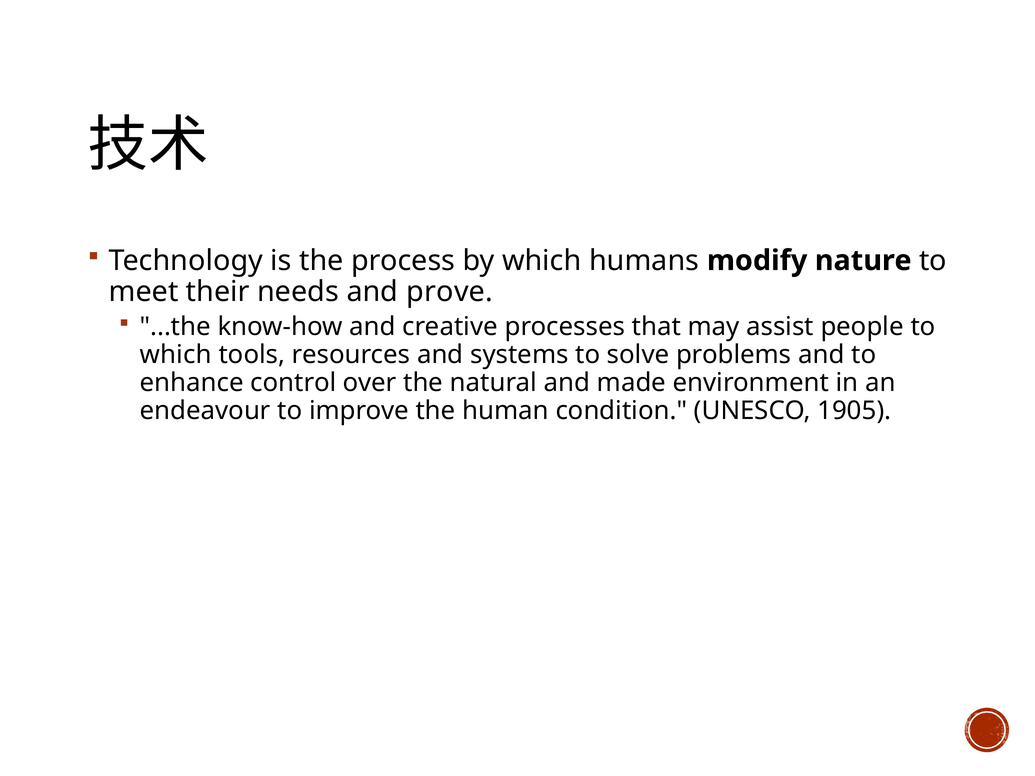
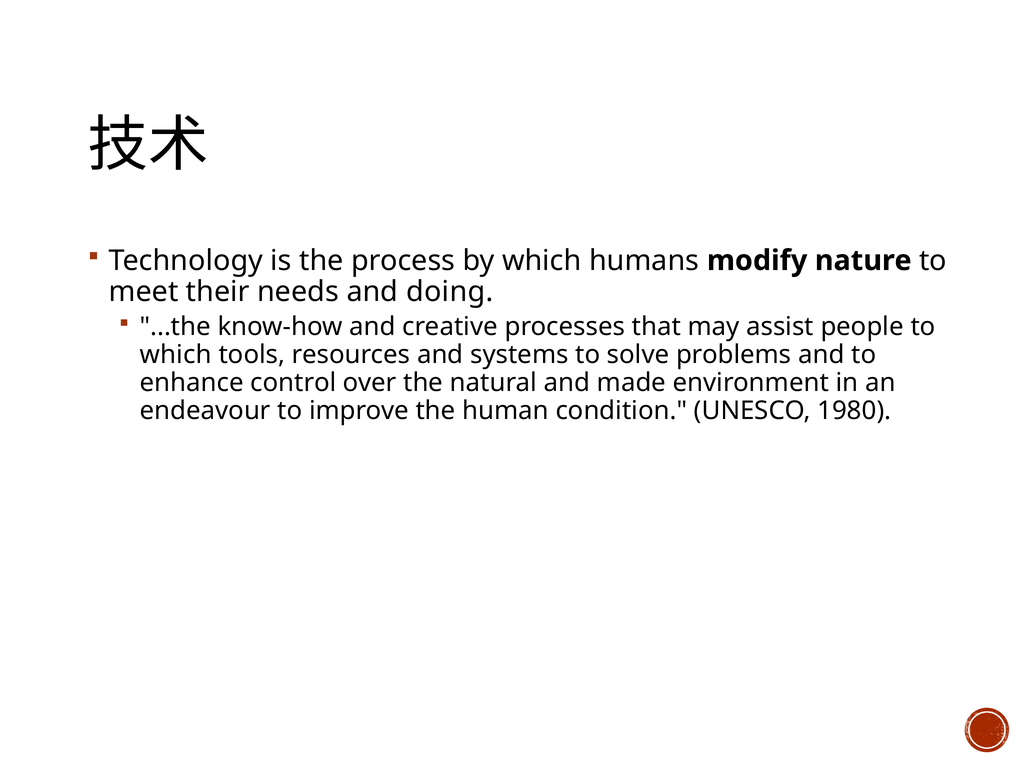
prove: prove -> doing (450, 292)
1905: 1905 -> 1980 (854, 411)
